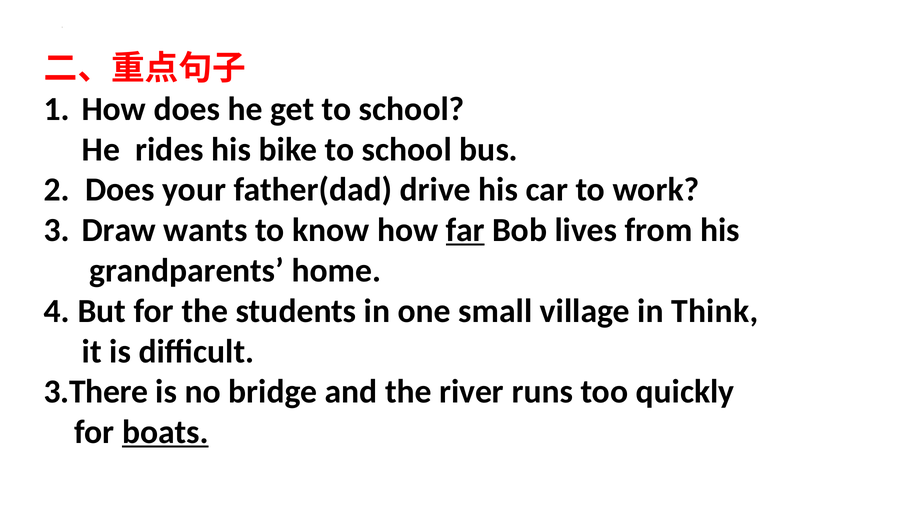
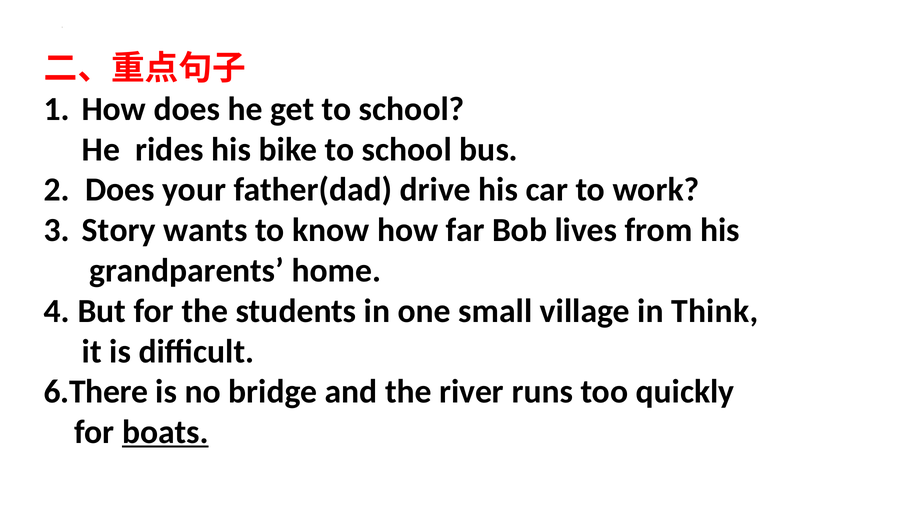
Draw: Draw -> Story (119, 230)
far underline: present -> none (465, 230)
3.There: 3.There -> 6.There (96, 392)
